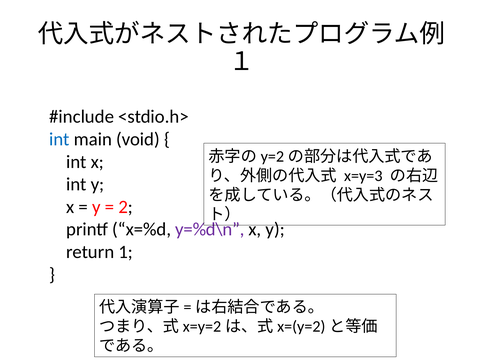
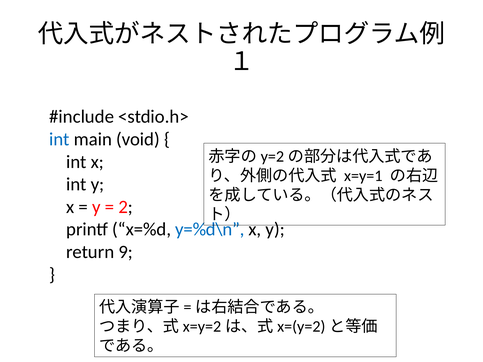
x=y=3: x=y=3 -> x=y=1 (363, 176)
y=%d\n colour: purple -> blue (210, 230)
1: 1 -> 9 (126, 252)
